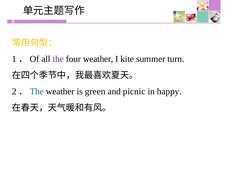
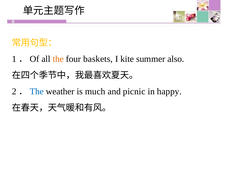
the colour: purple -> orange (58, 59)
four weather: weather -> baskets (98, 59)
turn: turn -> also (176, 59)
green: green -> much (95, 92)
